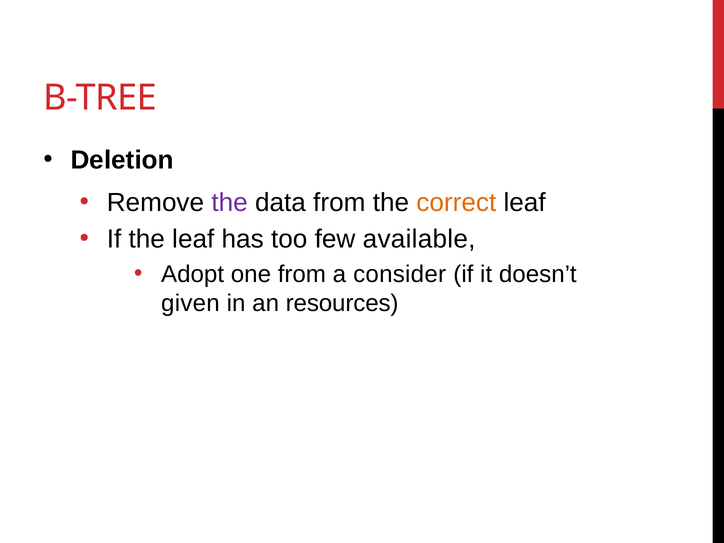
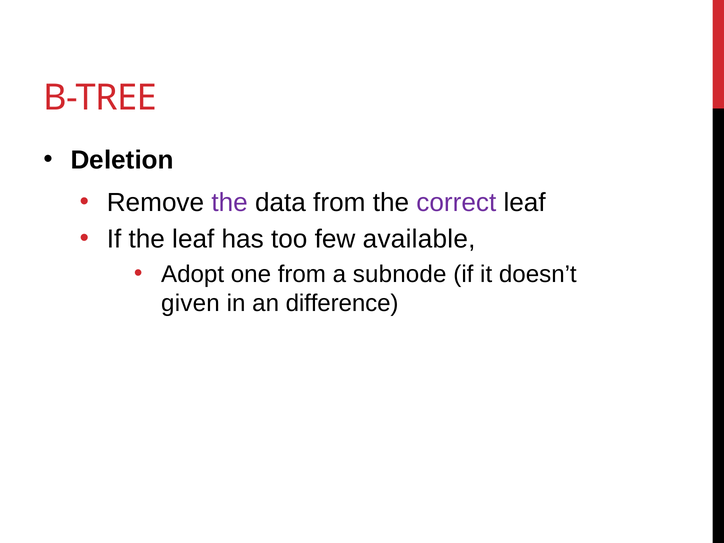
correct colour: orange -> purple (456, 203)
consider: consider -> subnode (400, 274)
resources: resources -> difference (342, 303)
